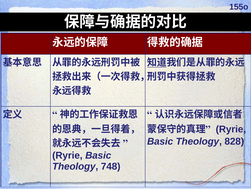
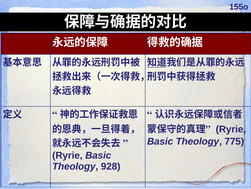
828: 828 -> 775 (234, 141)
748: 748 -> 928 (111, 166)
